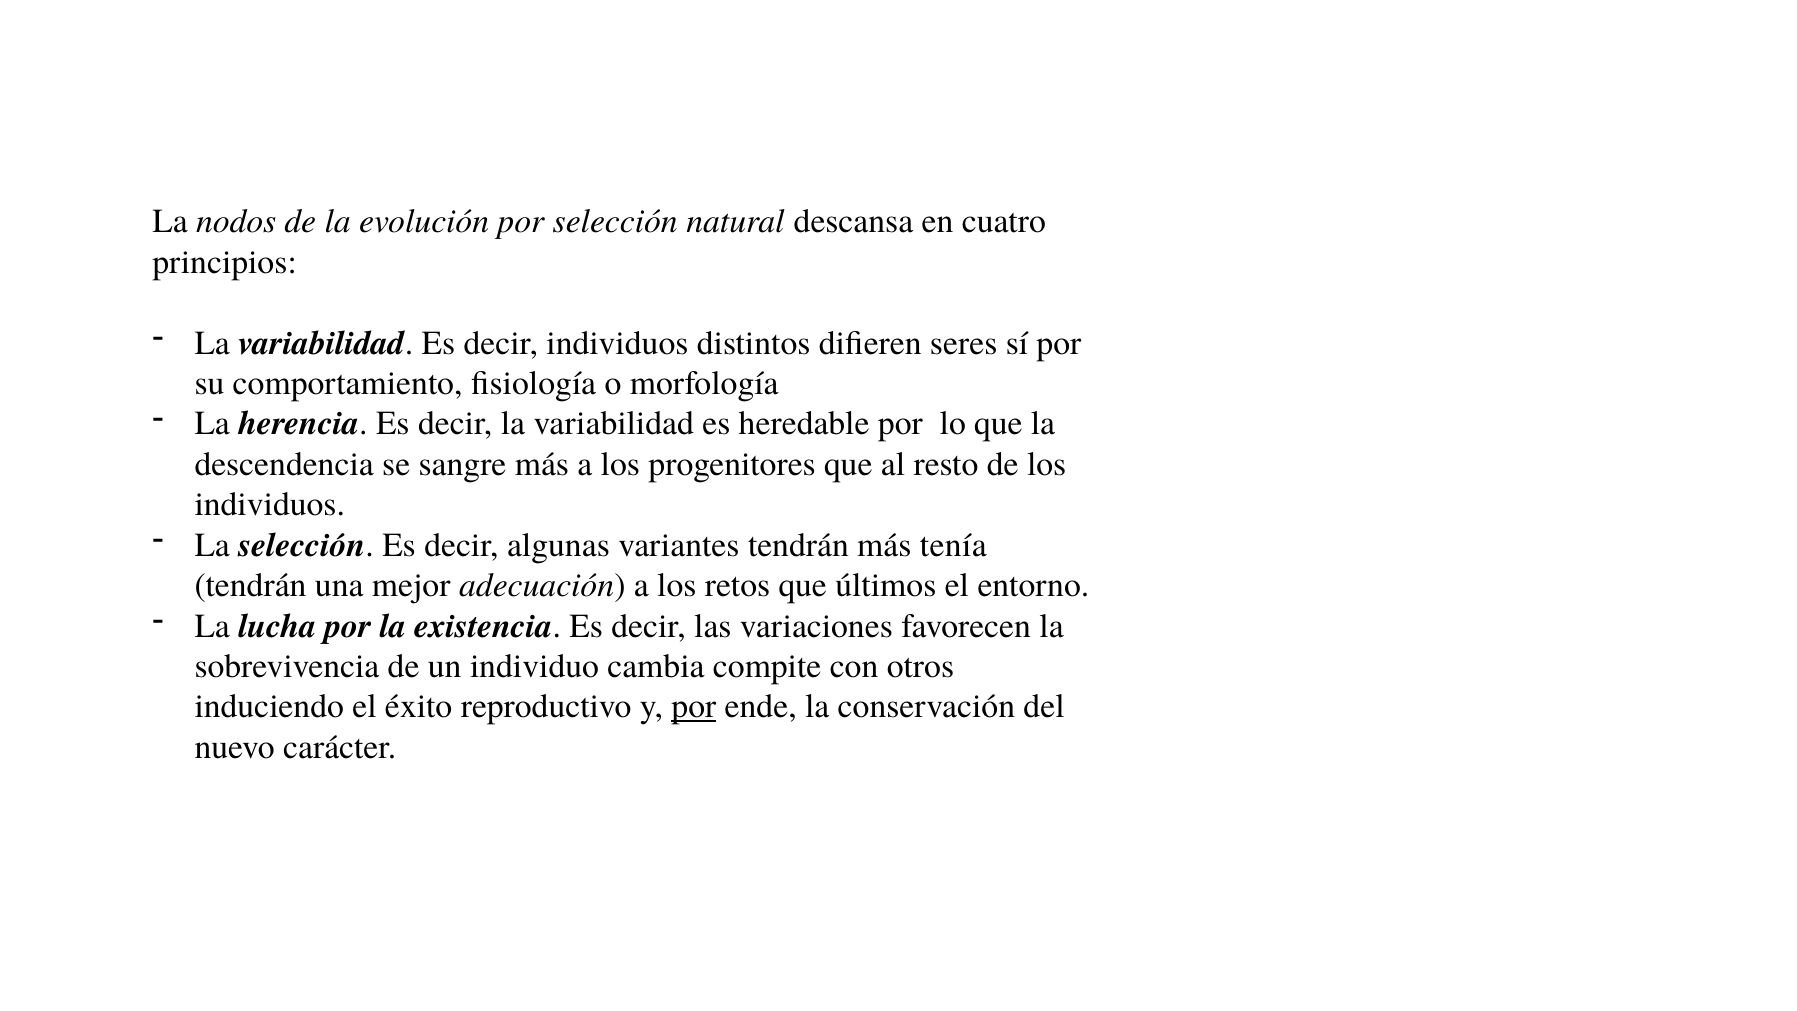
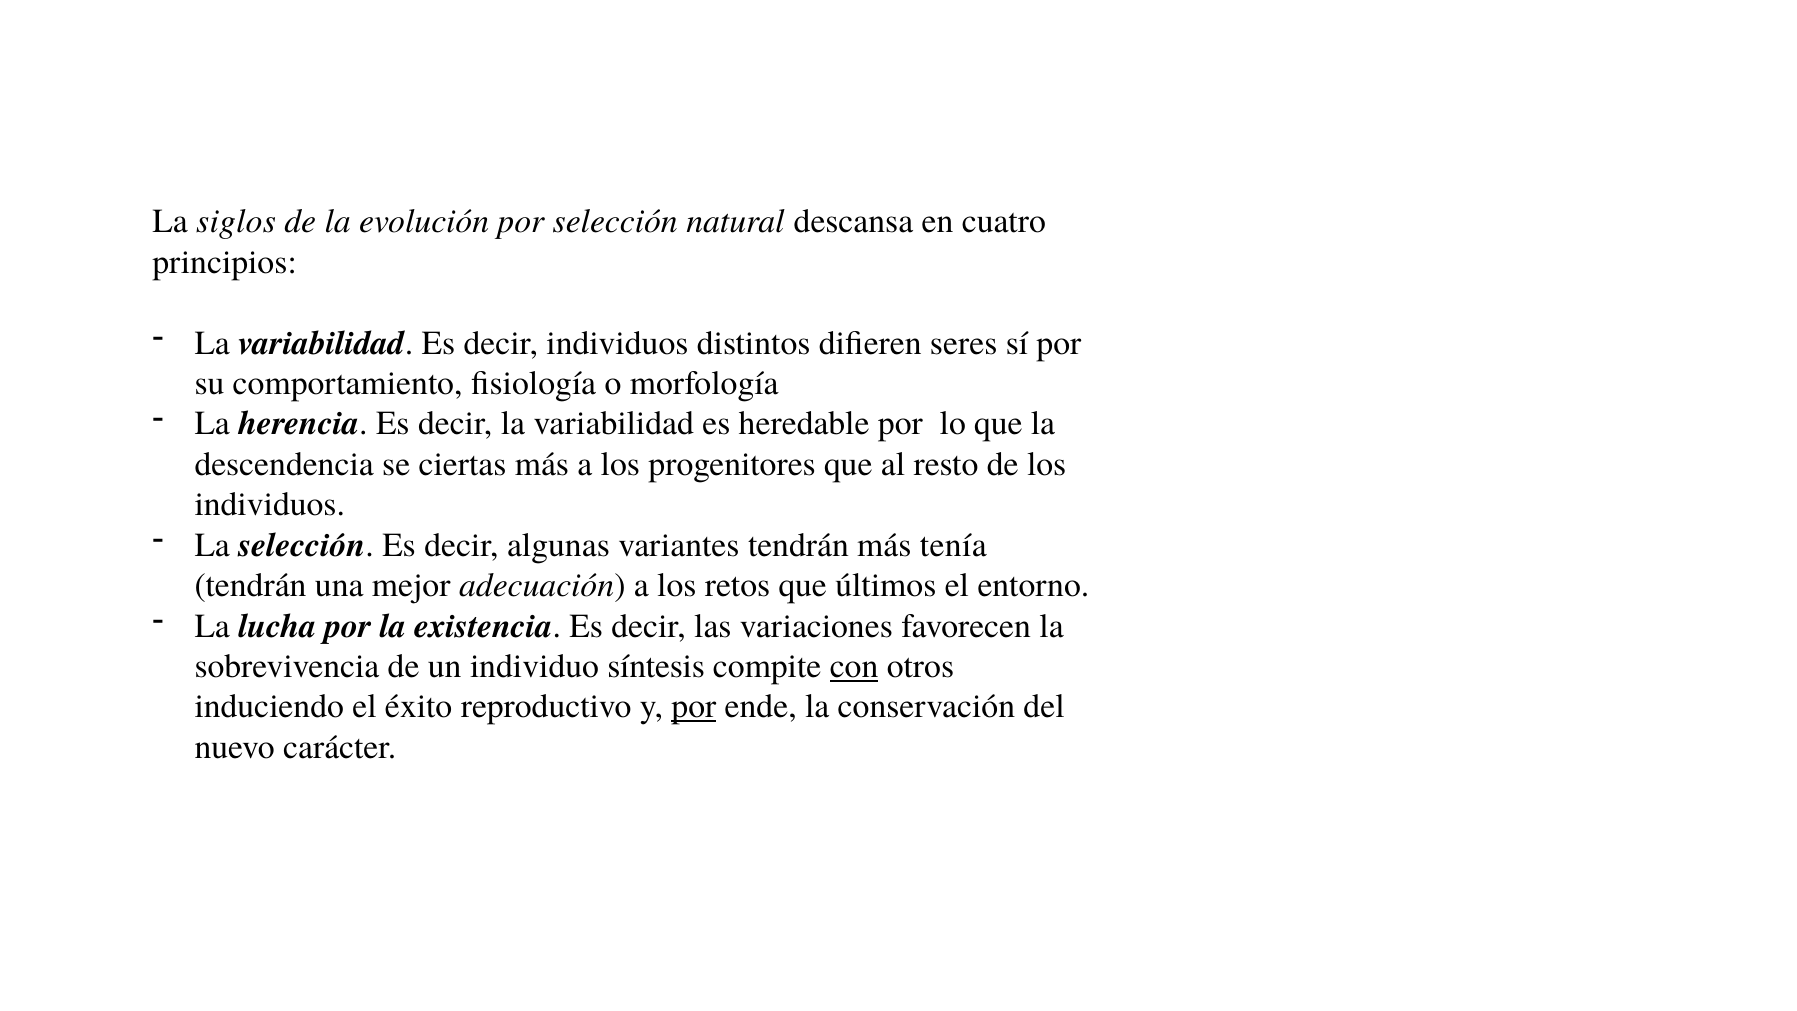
nodos: nodos -> siglos (236, 222)
sangre: sangre -> ciertas (463, 464)
cambia: cambia -> síntesis (656, 666)
con underline: none -> present (854, 666)
